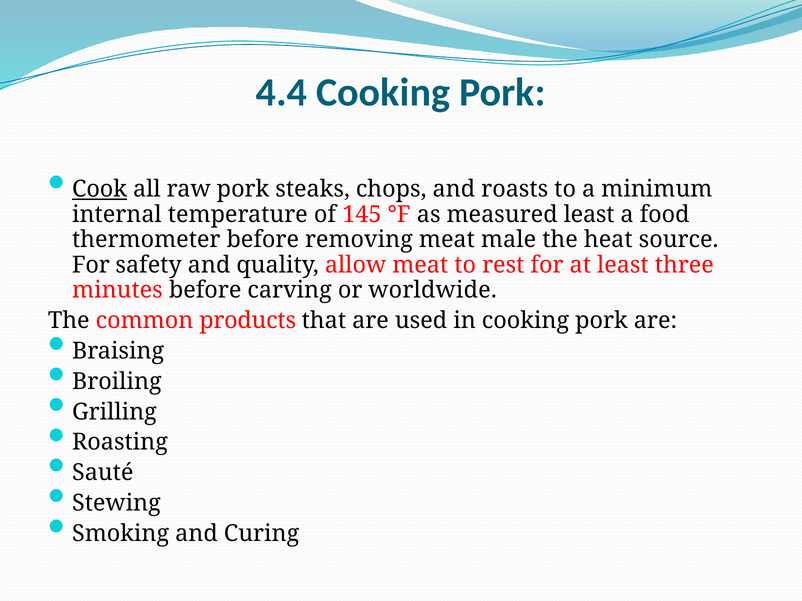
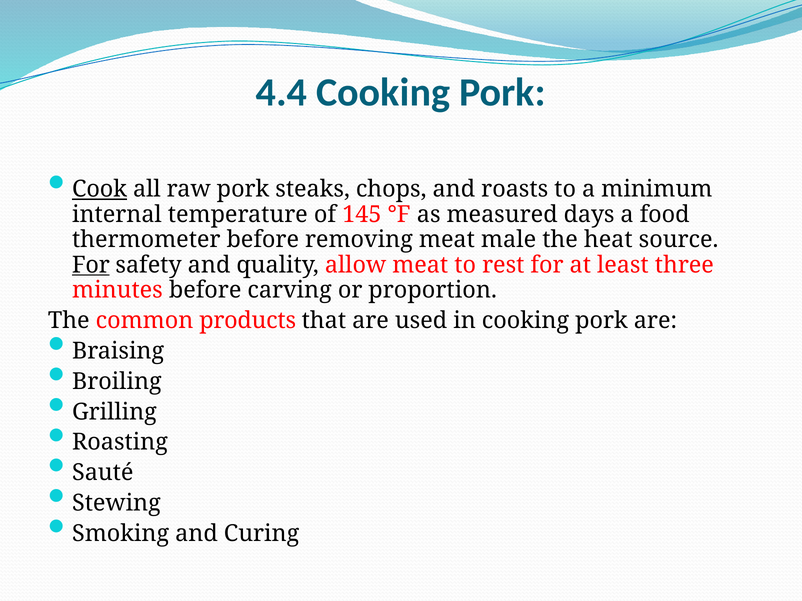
measured least: least -> days (589, 215)
For underline: none -> present (91, 265)
worldwide: worldwide -> proportion (433, 290)
